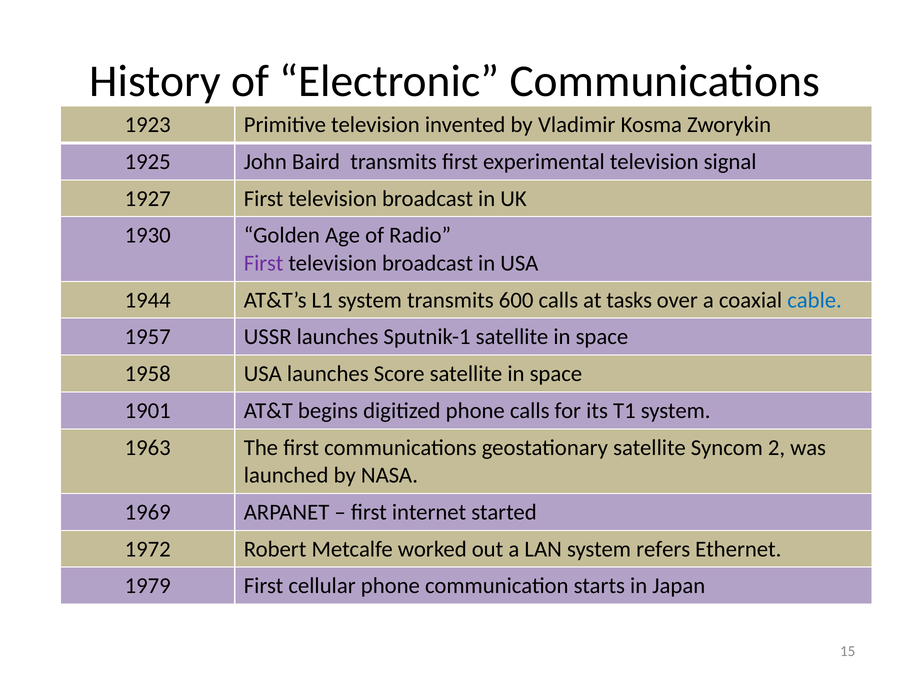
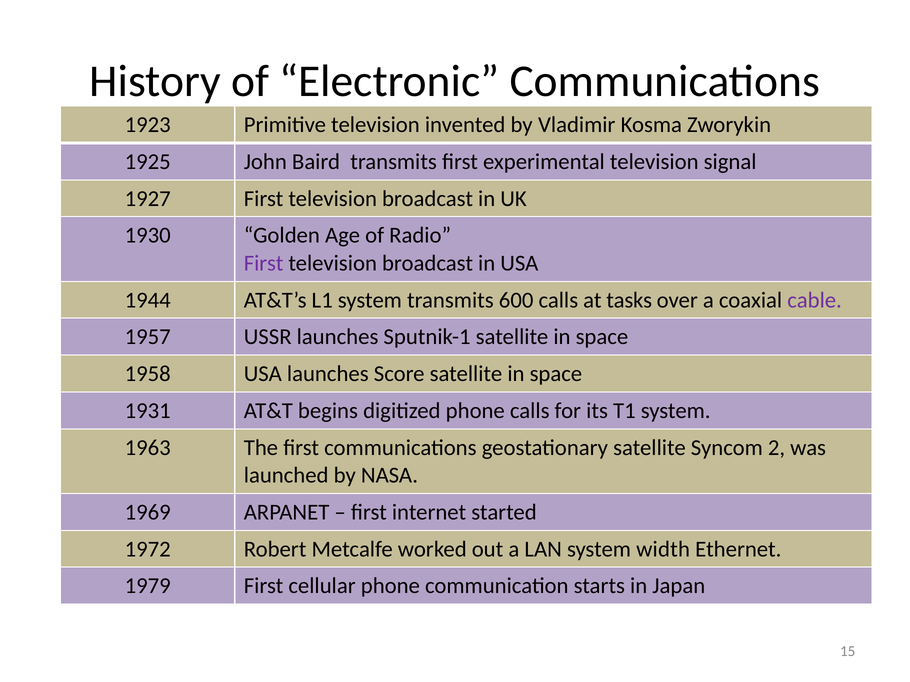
cable colour: blue -> purple (815, 300)
1901: 1901 -> 1931 (148, 411)
refers: refers -> width (663, 549)
